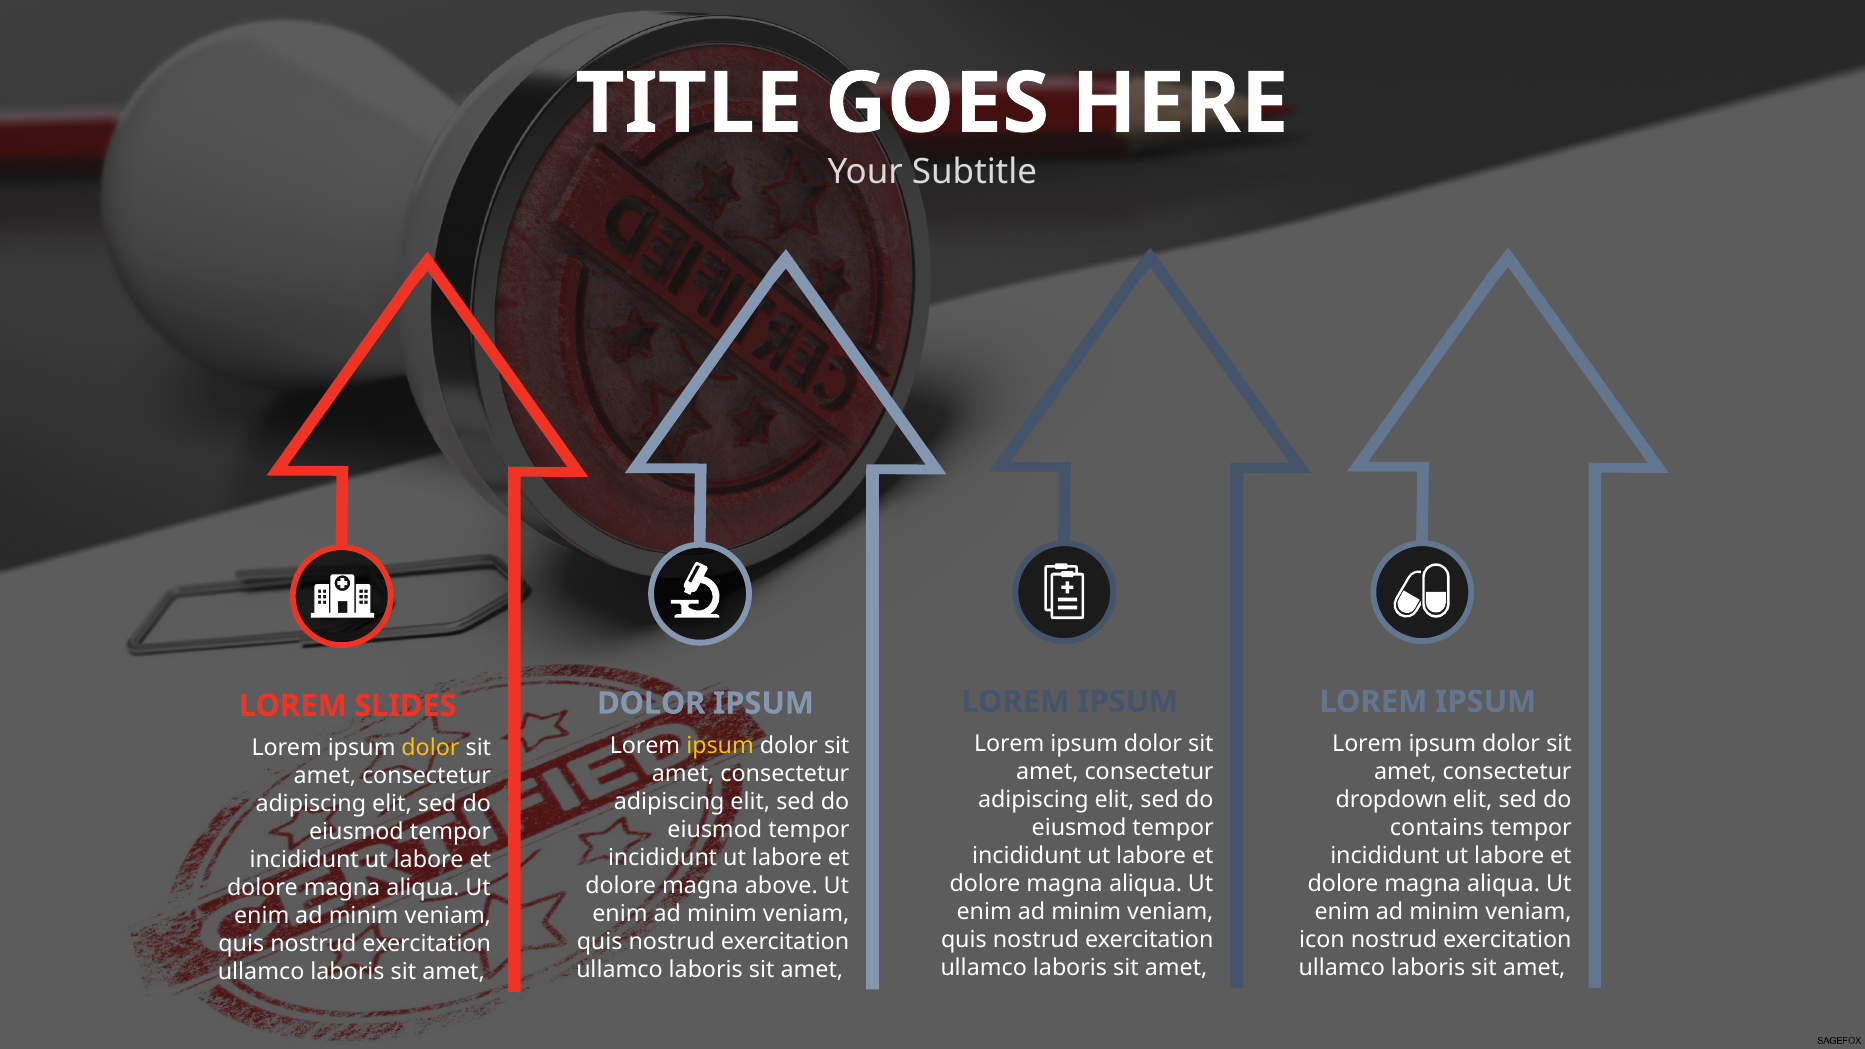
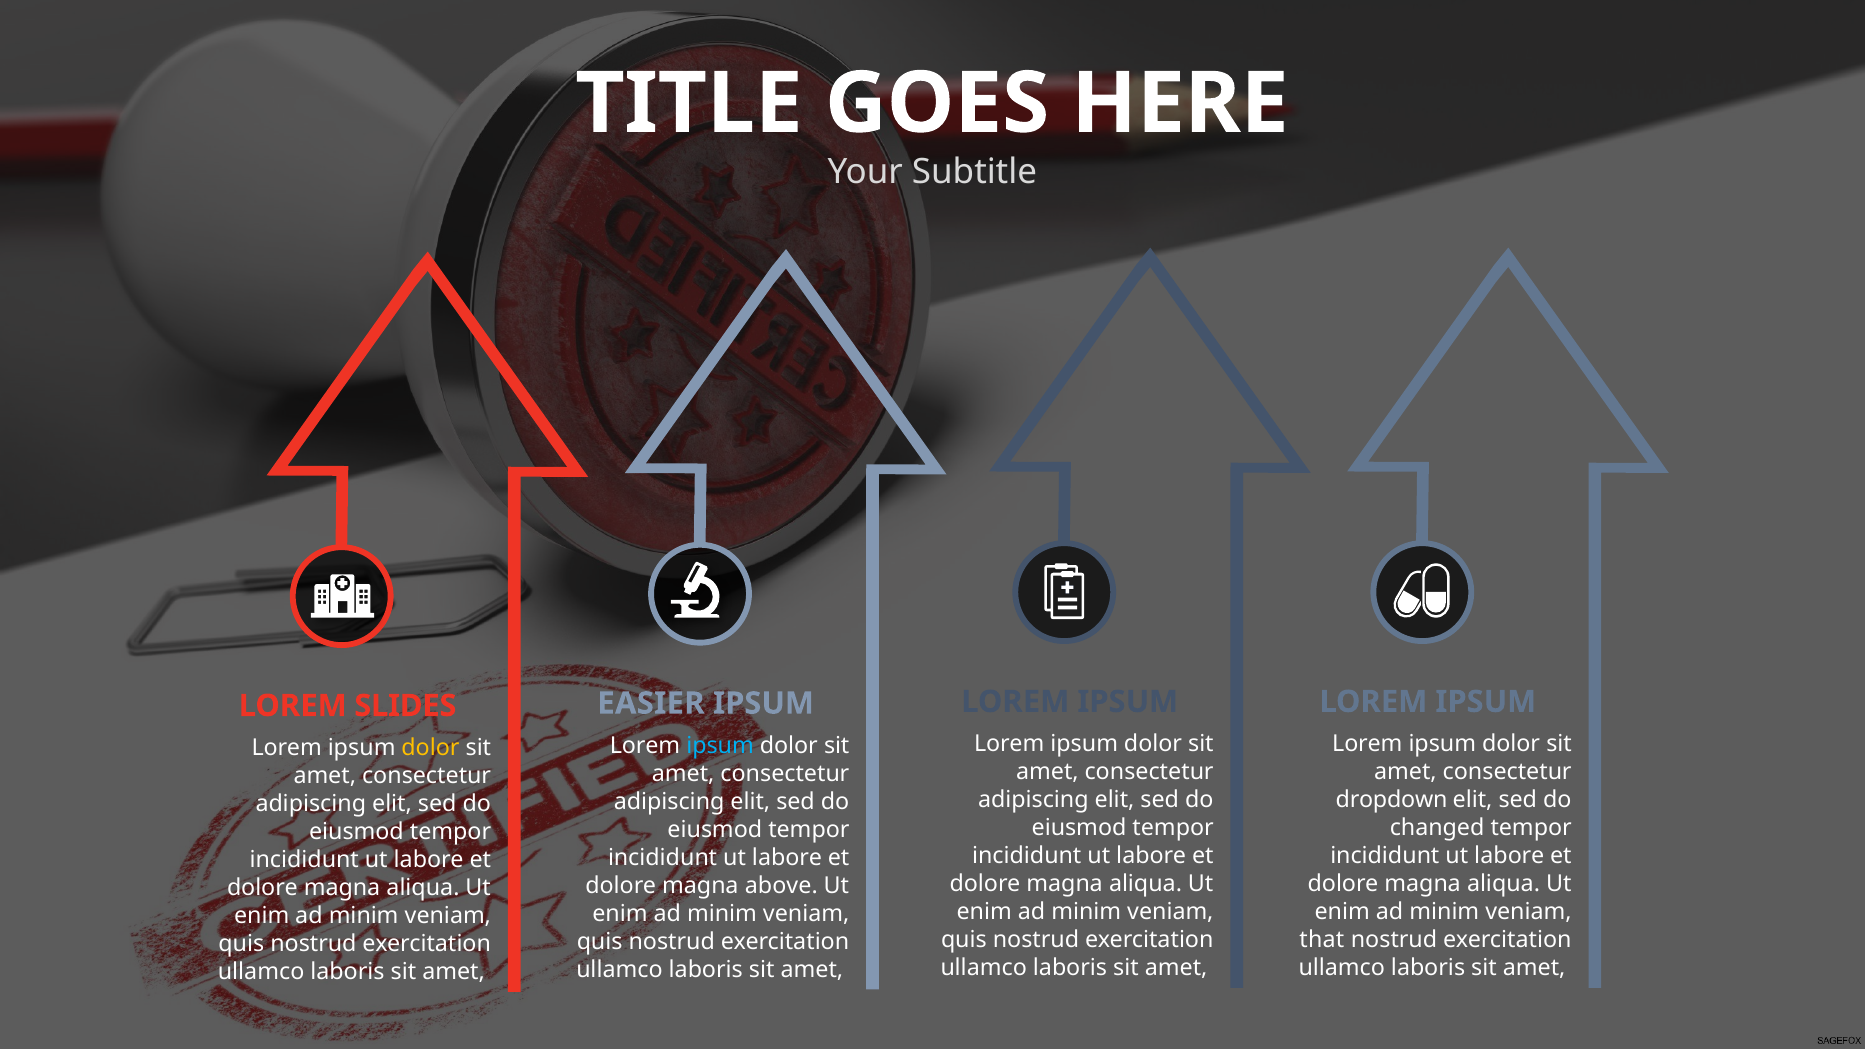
DOLOR: DOLOR -> EASIER (651, 703)
ipsum colour: yellow -> light blue (720, 746)
contains: contains -> changed (1437, 828)
icon: icon -> that (1322, 940)
